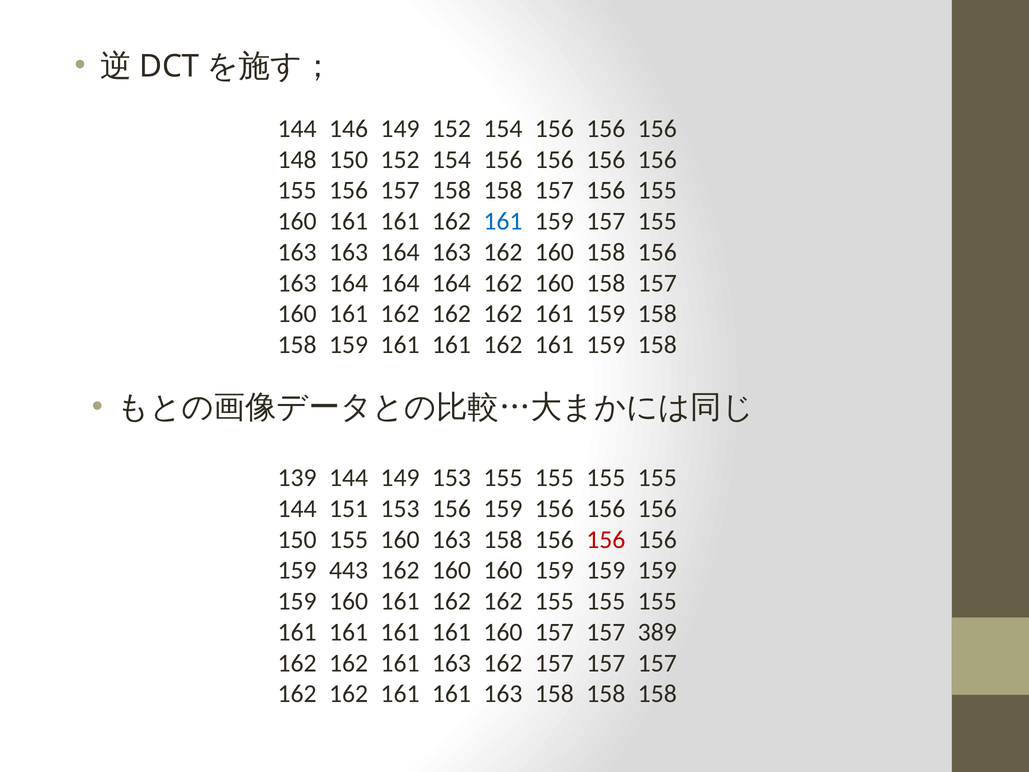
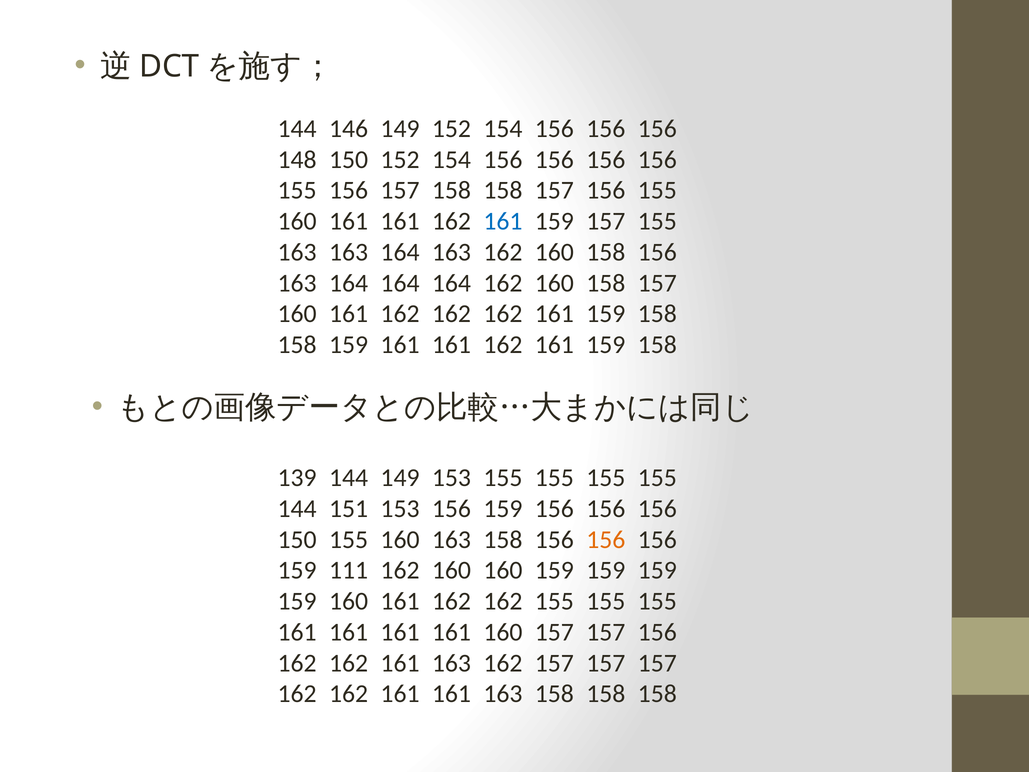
156 colour: red -> orange (606, 539)
443: 443 -> 111 (349, 570)
157 157 389: 389 -> 156 (657, 632)
